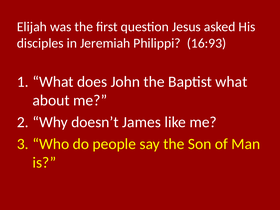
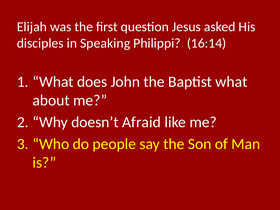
Jeremiah: Jeremiah -> Speaking (105, 43)
16:93: 16:93 -> 16:14 (207, 43)
James: James -> Afraid (142, 122)
